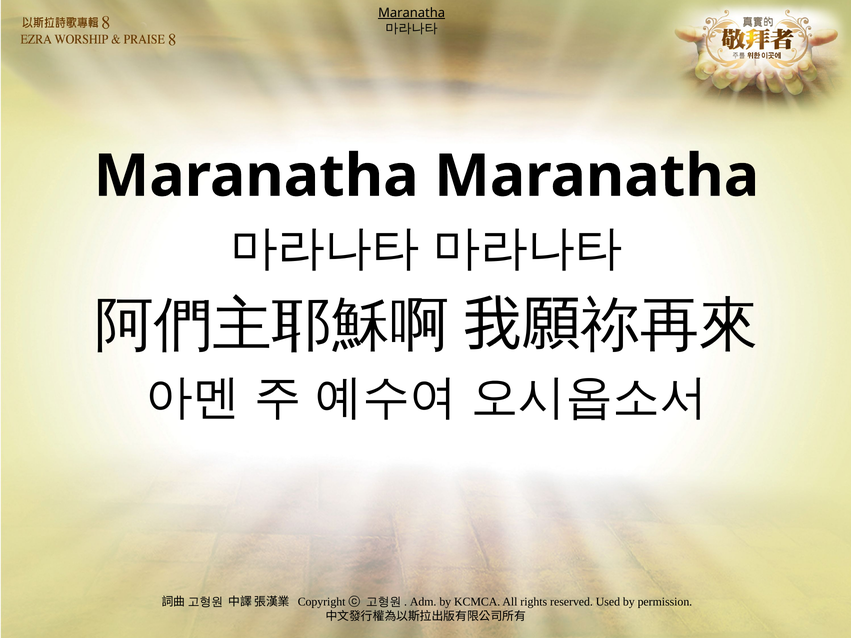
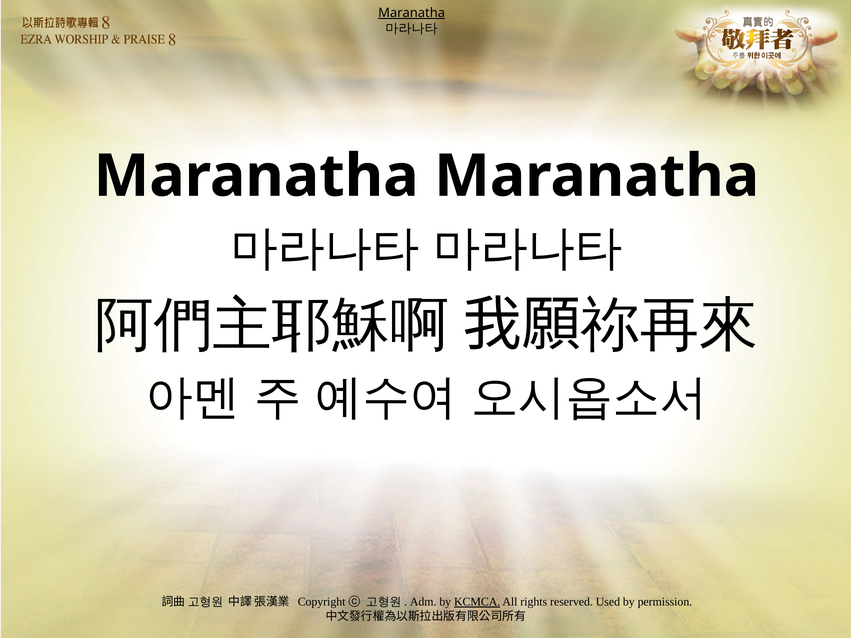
KCMCA underline: none -> present (477, 602)
